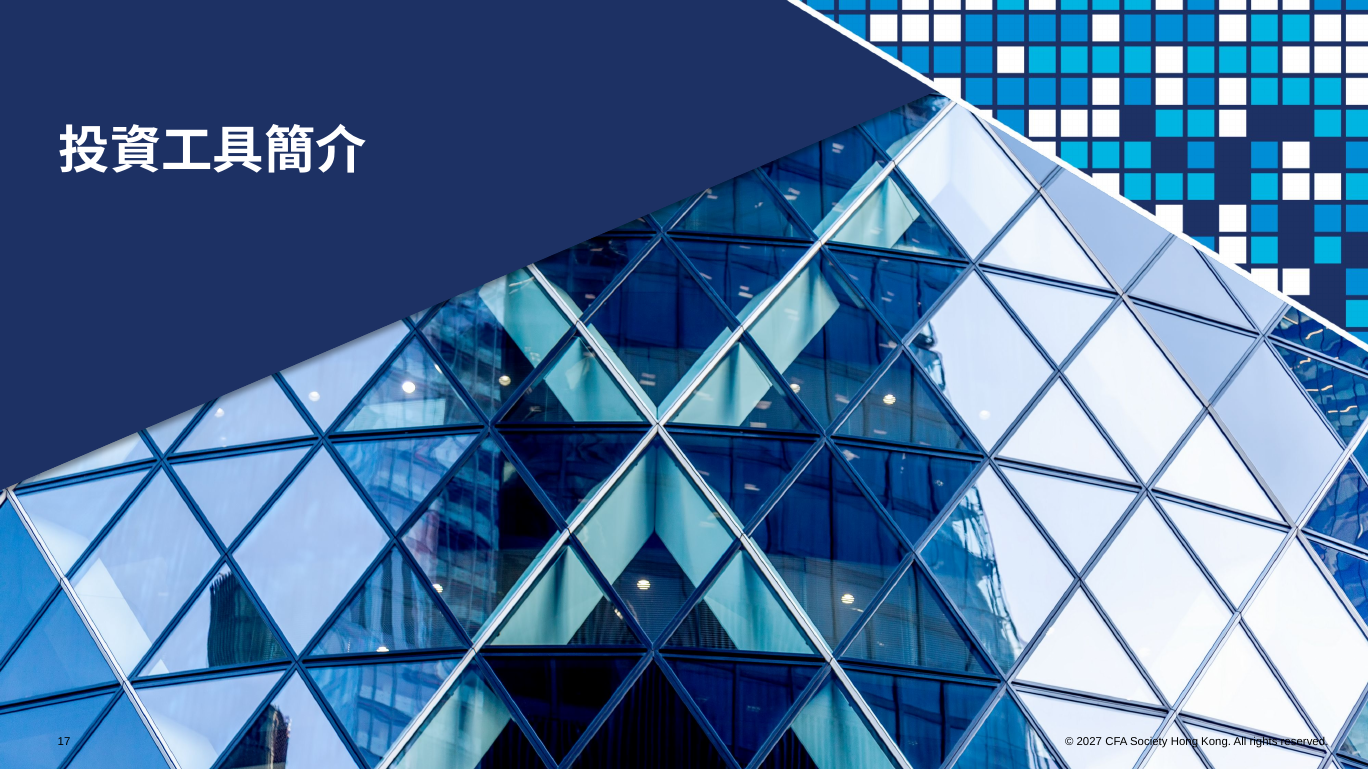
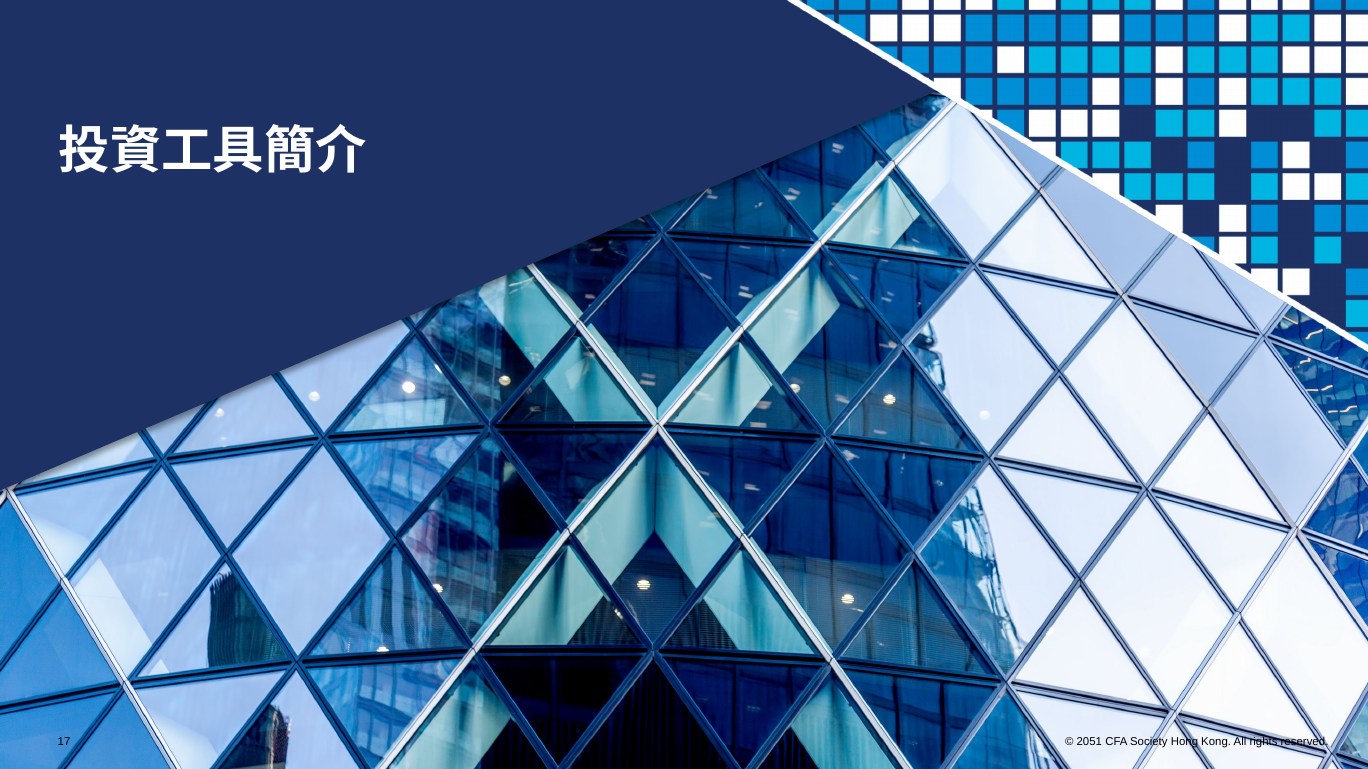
2027: 2027 -> 2051 (1089, 742)
